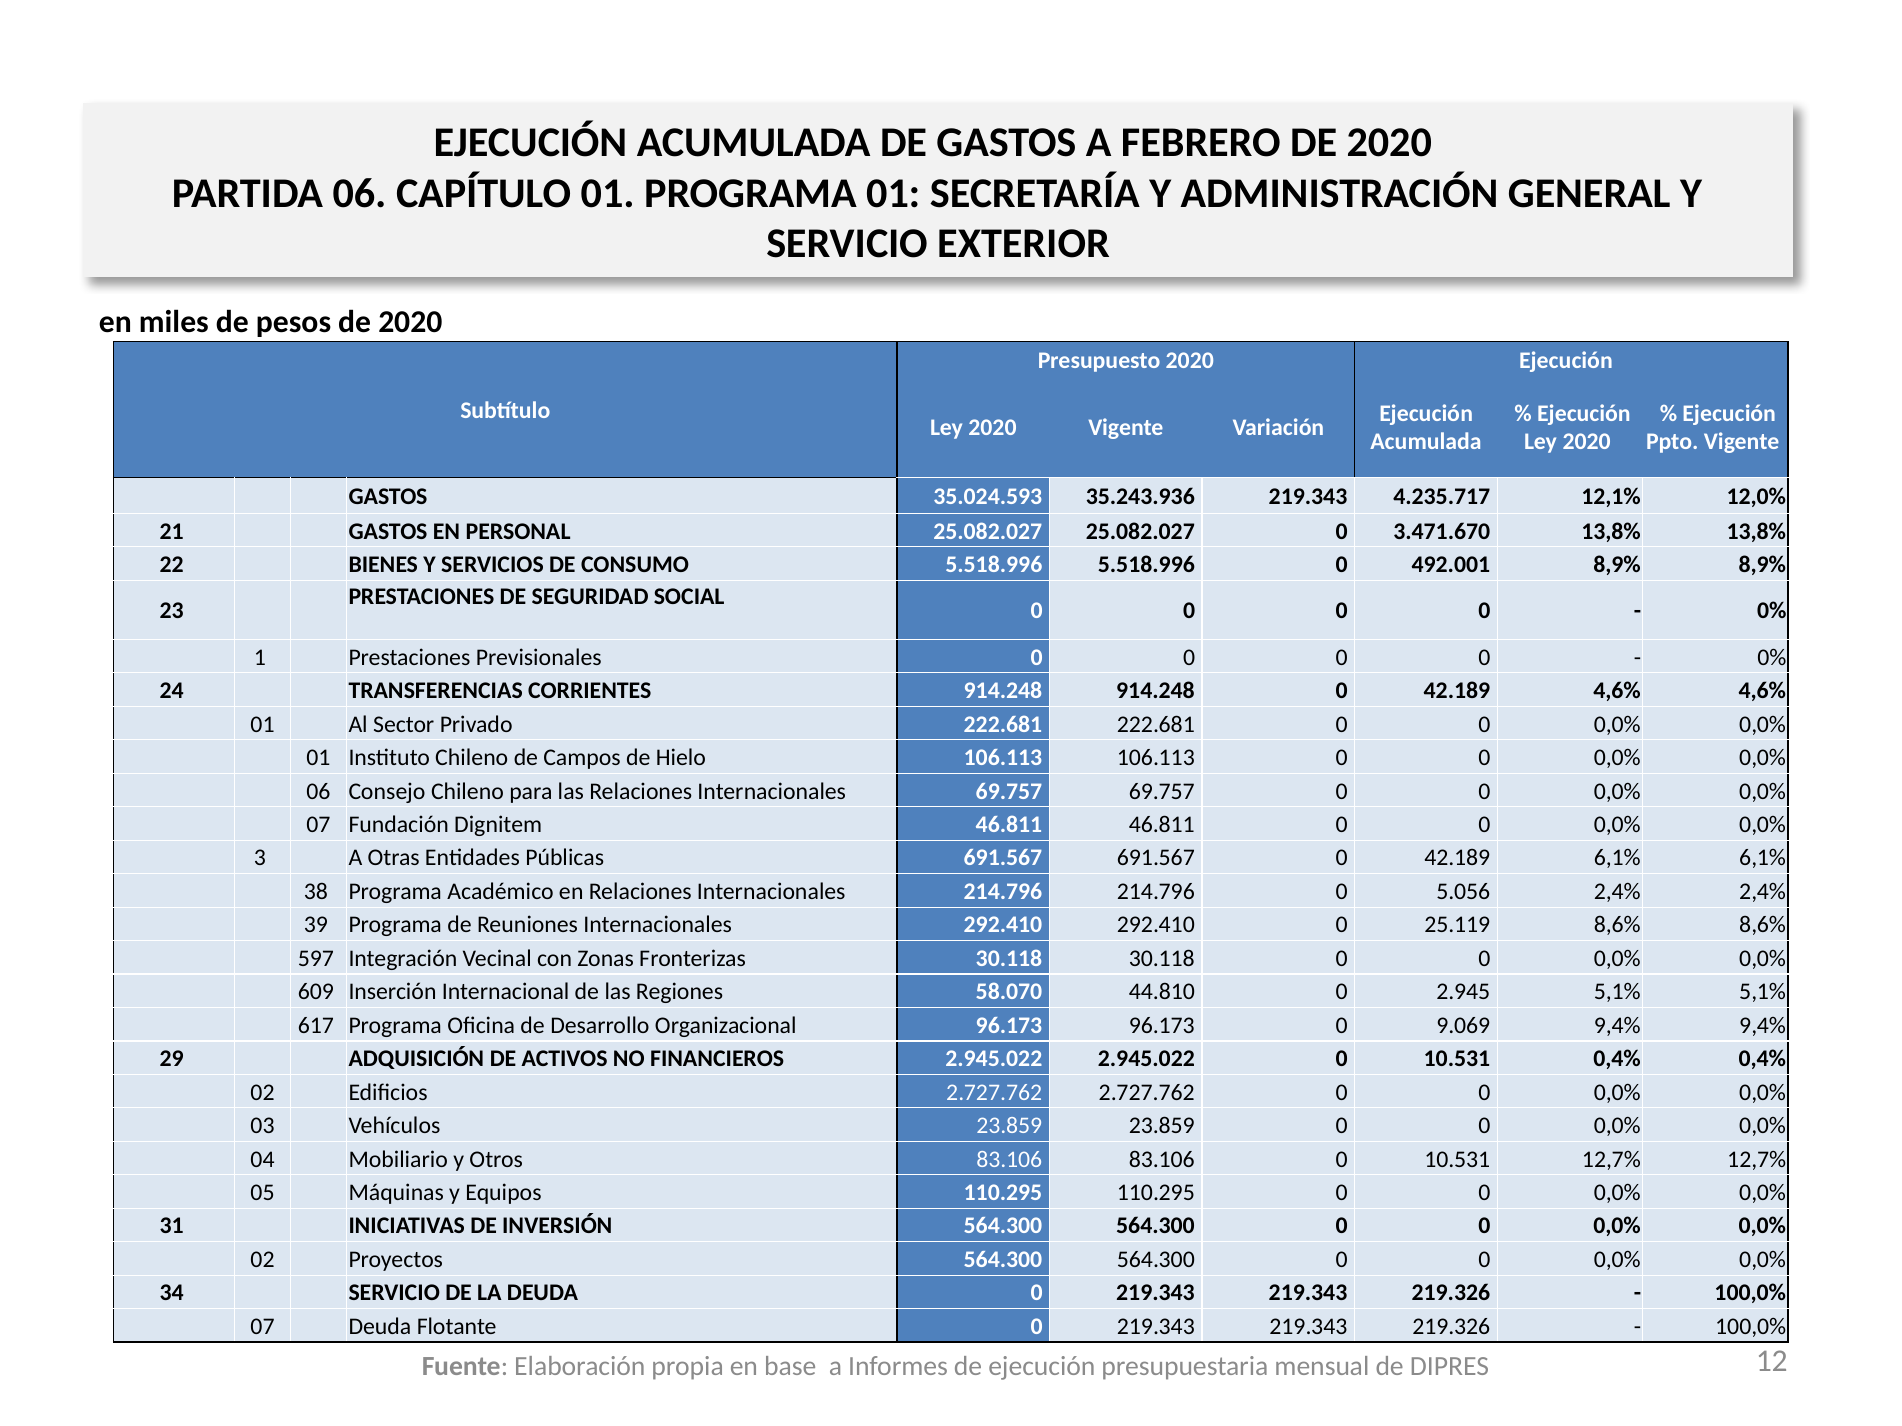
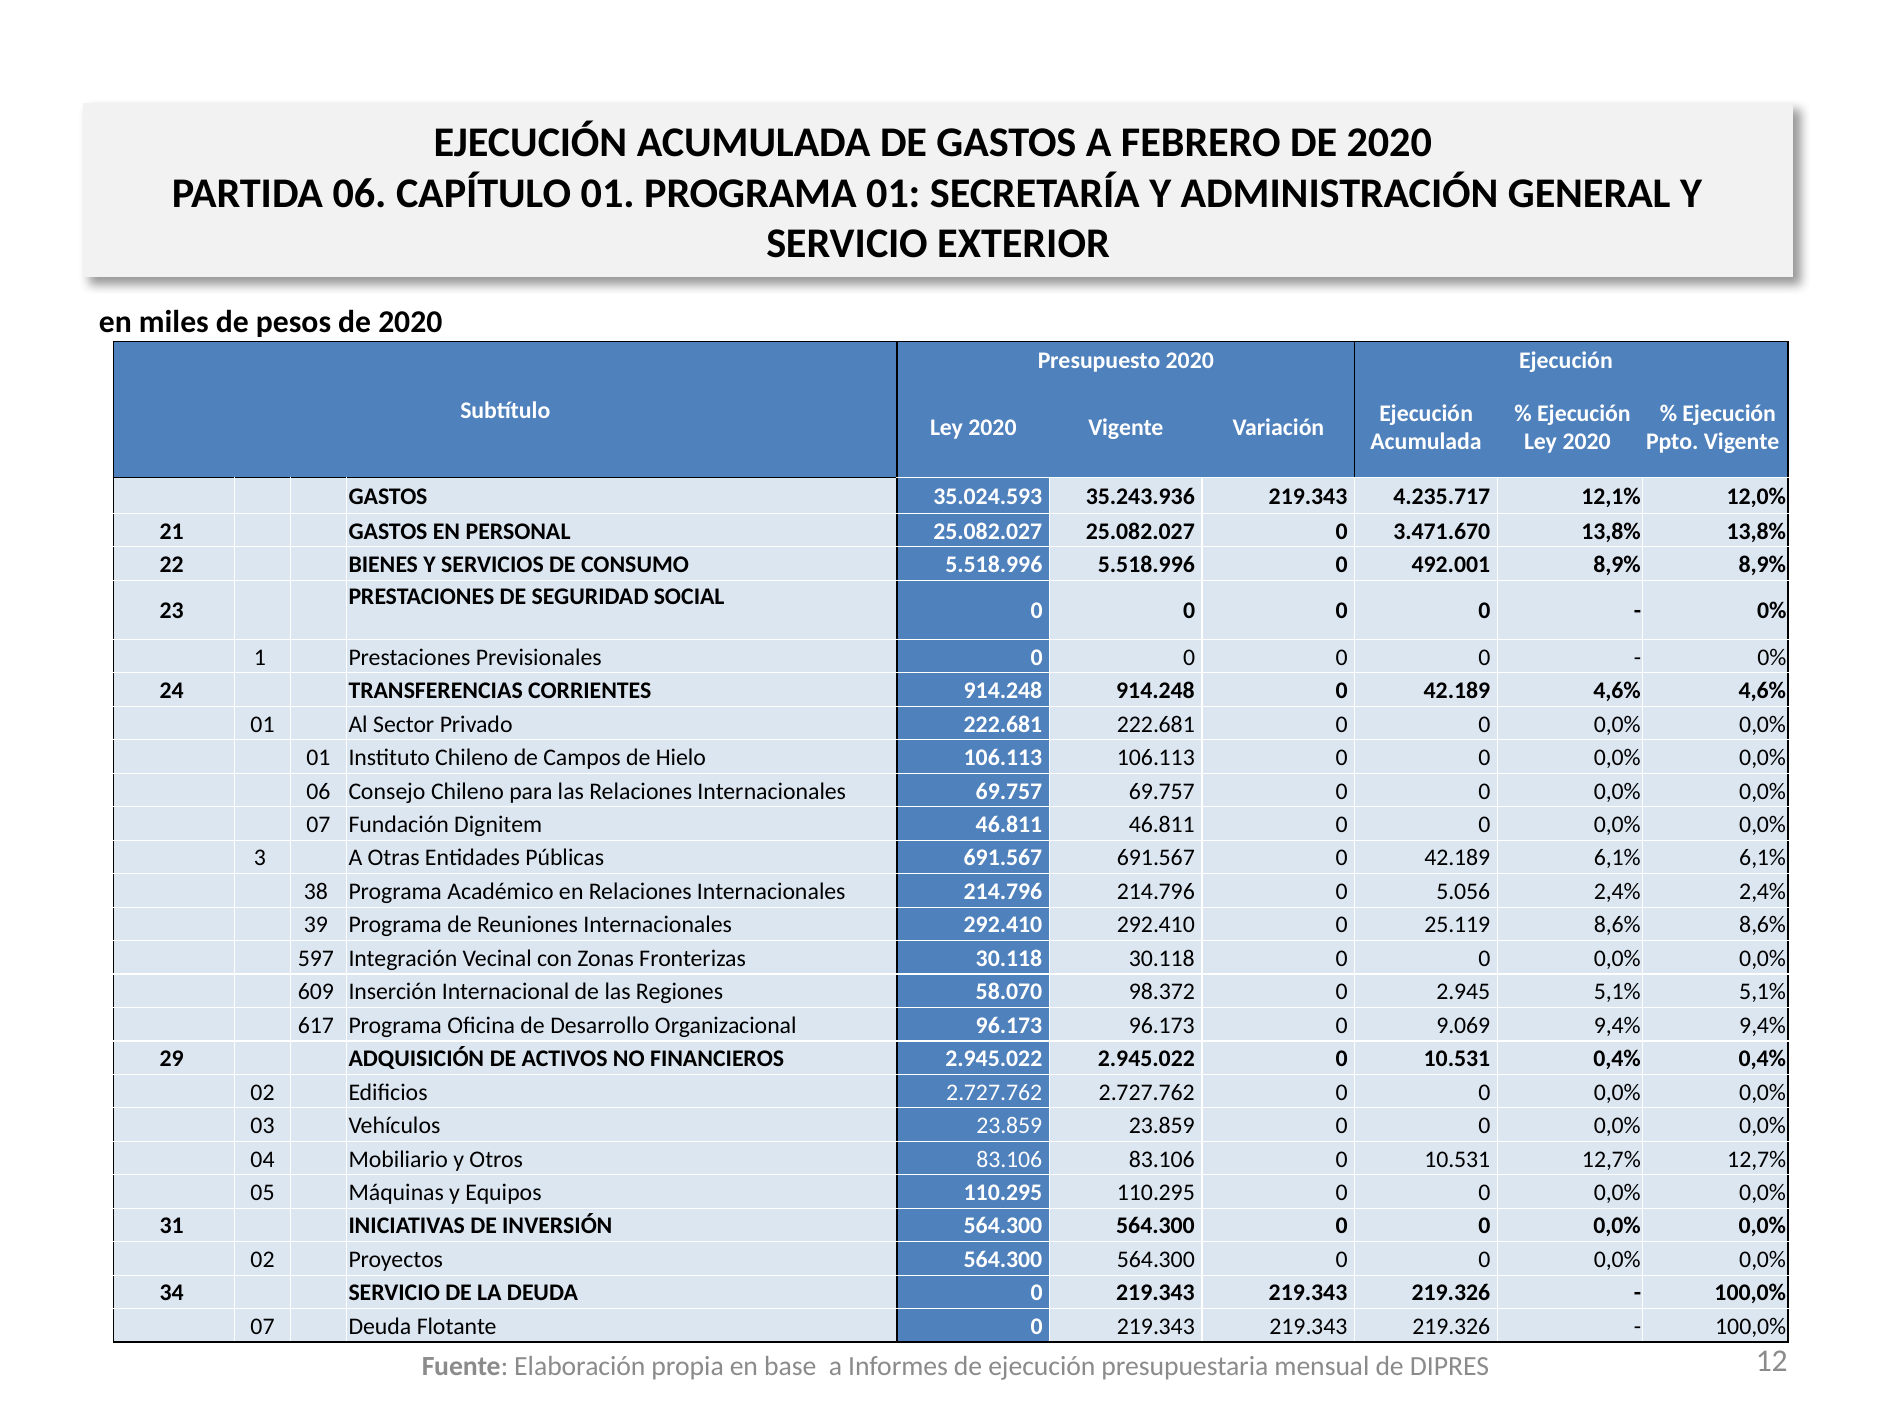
44.810: 44.810 -> 98.372 (1162, 992)
